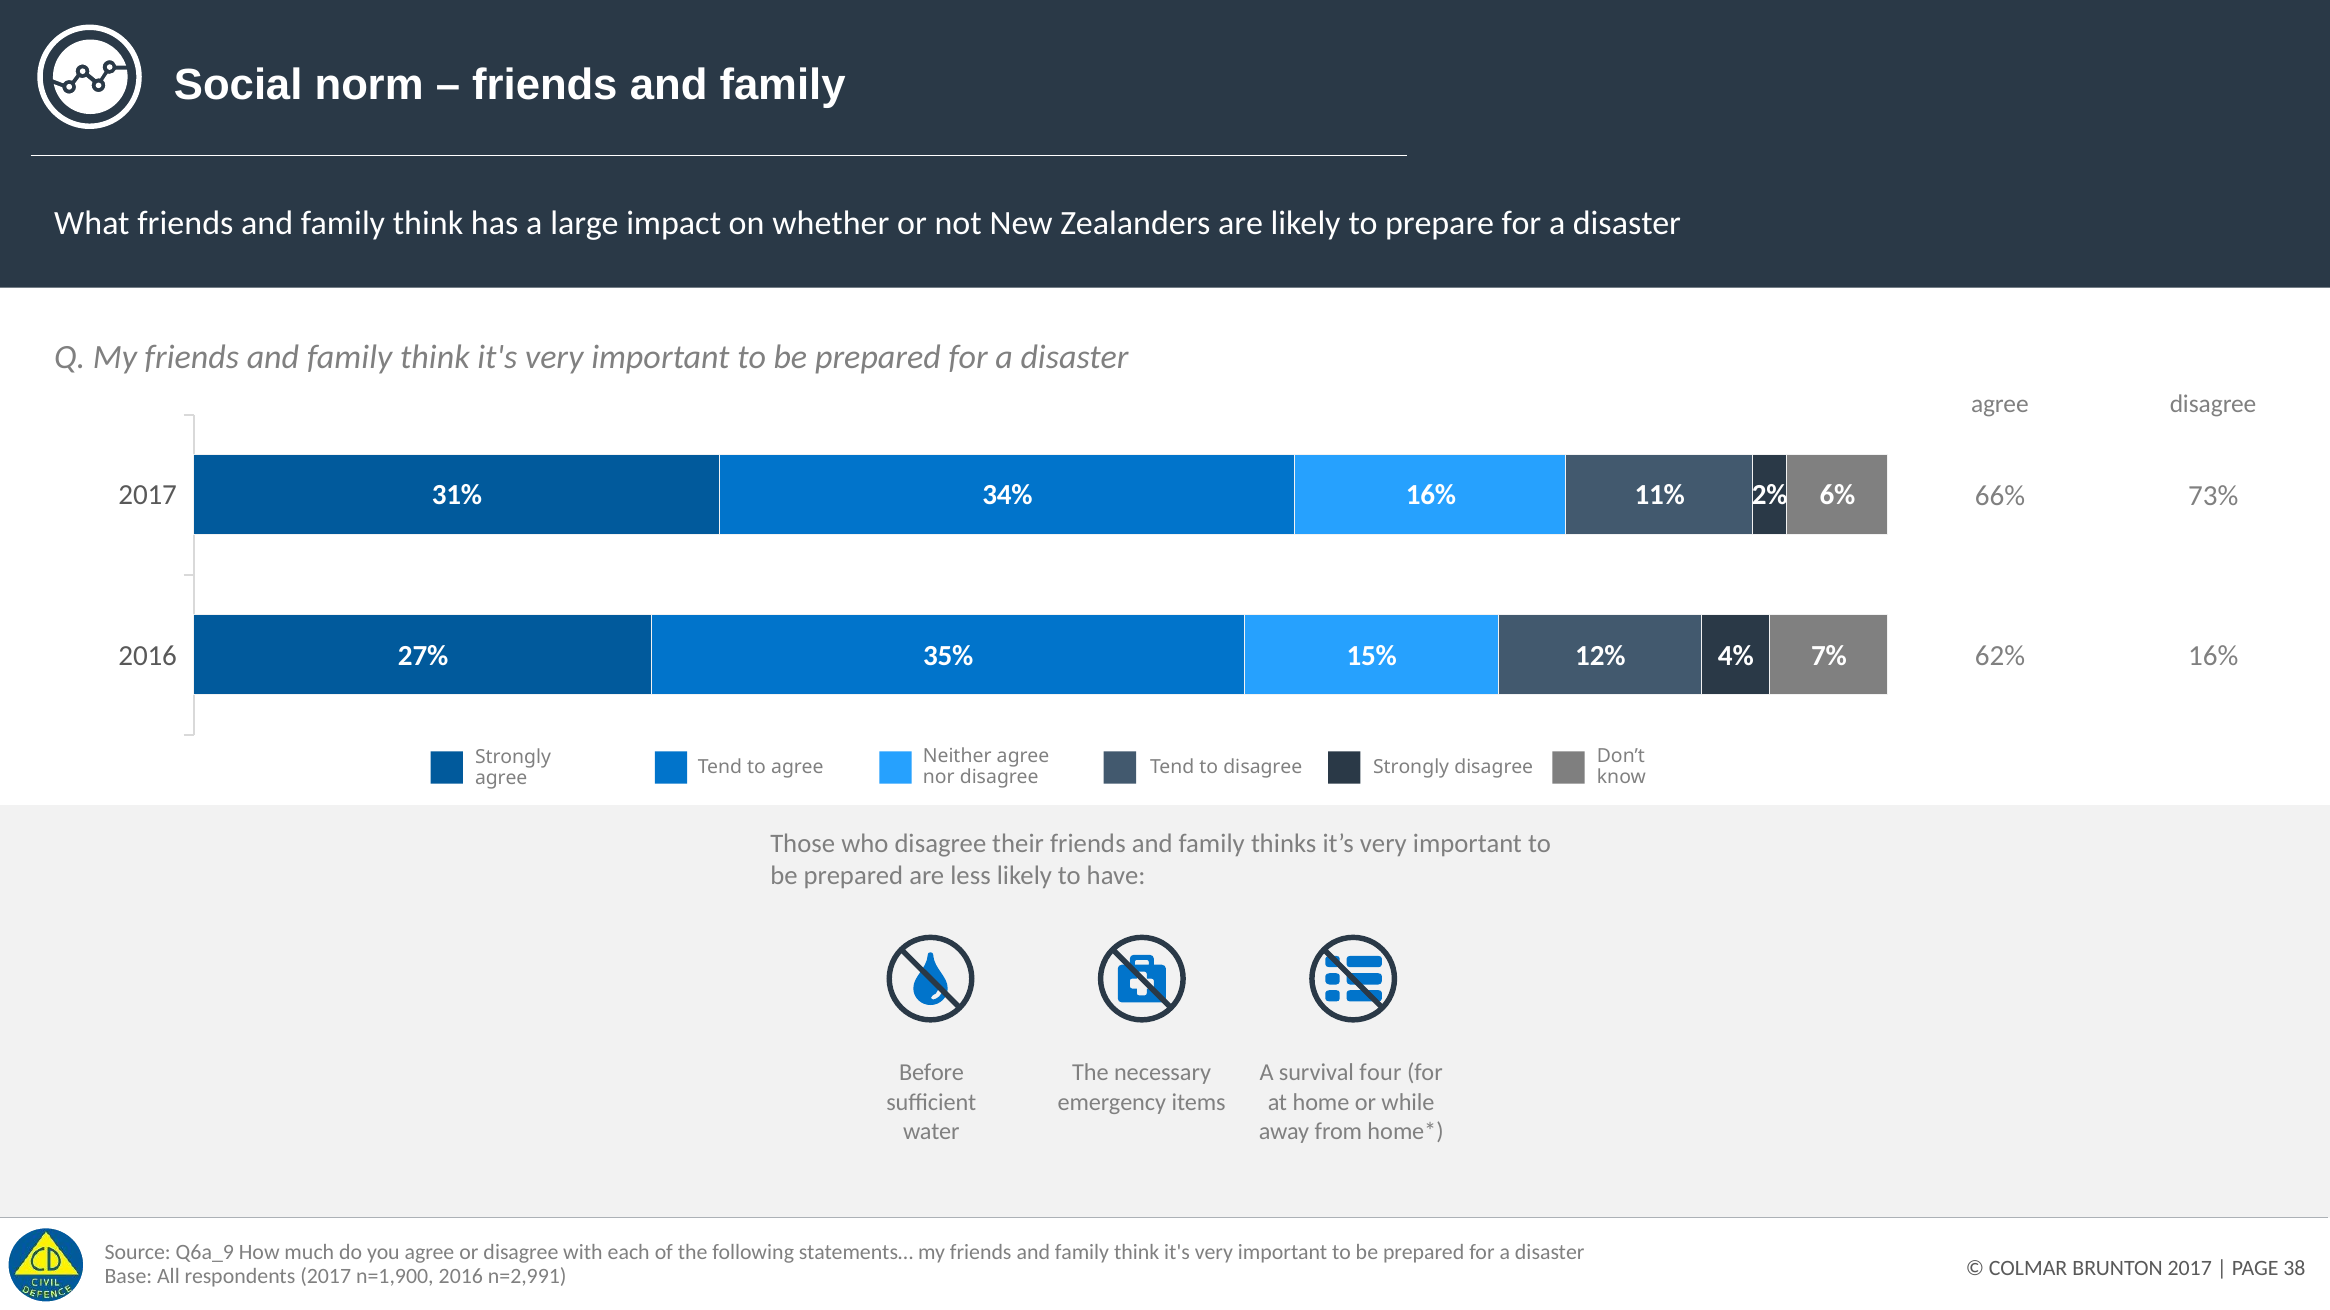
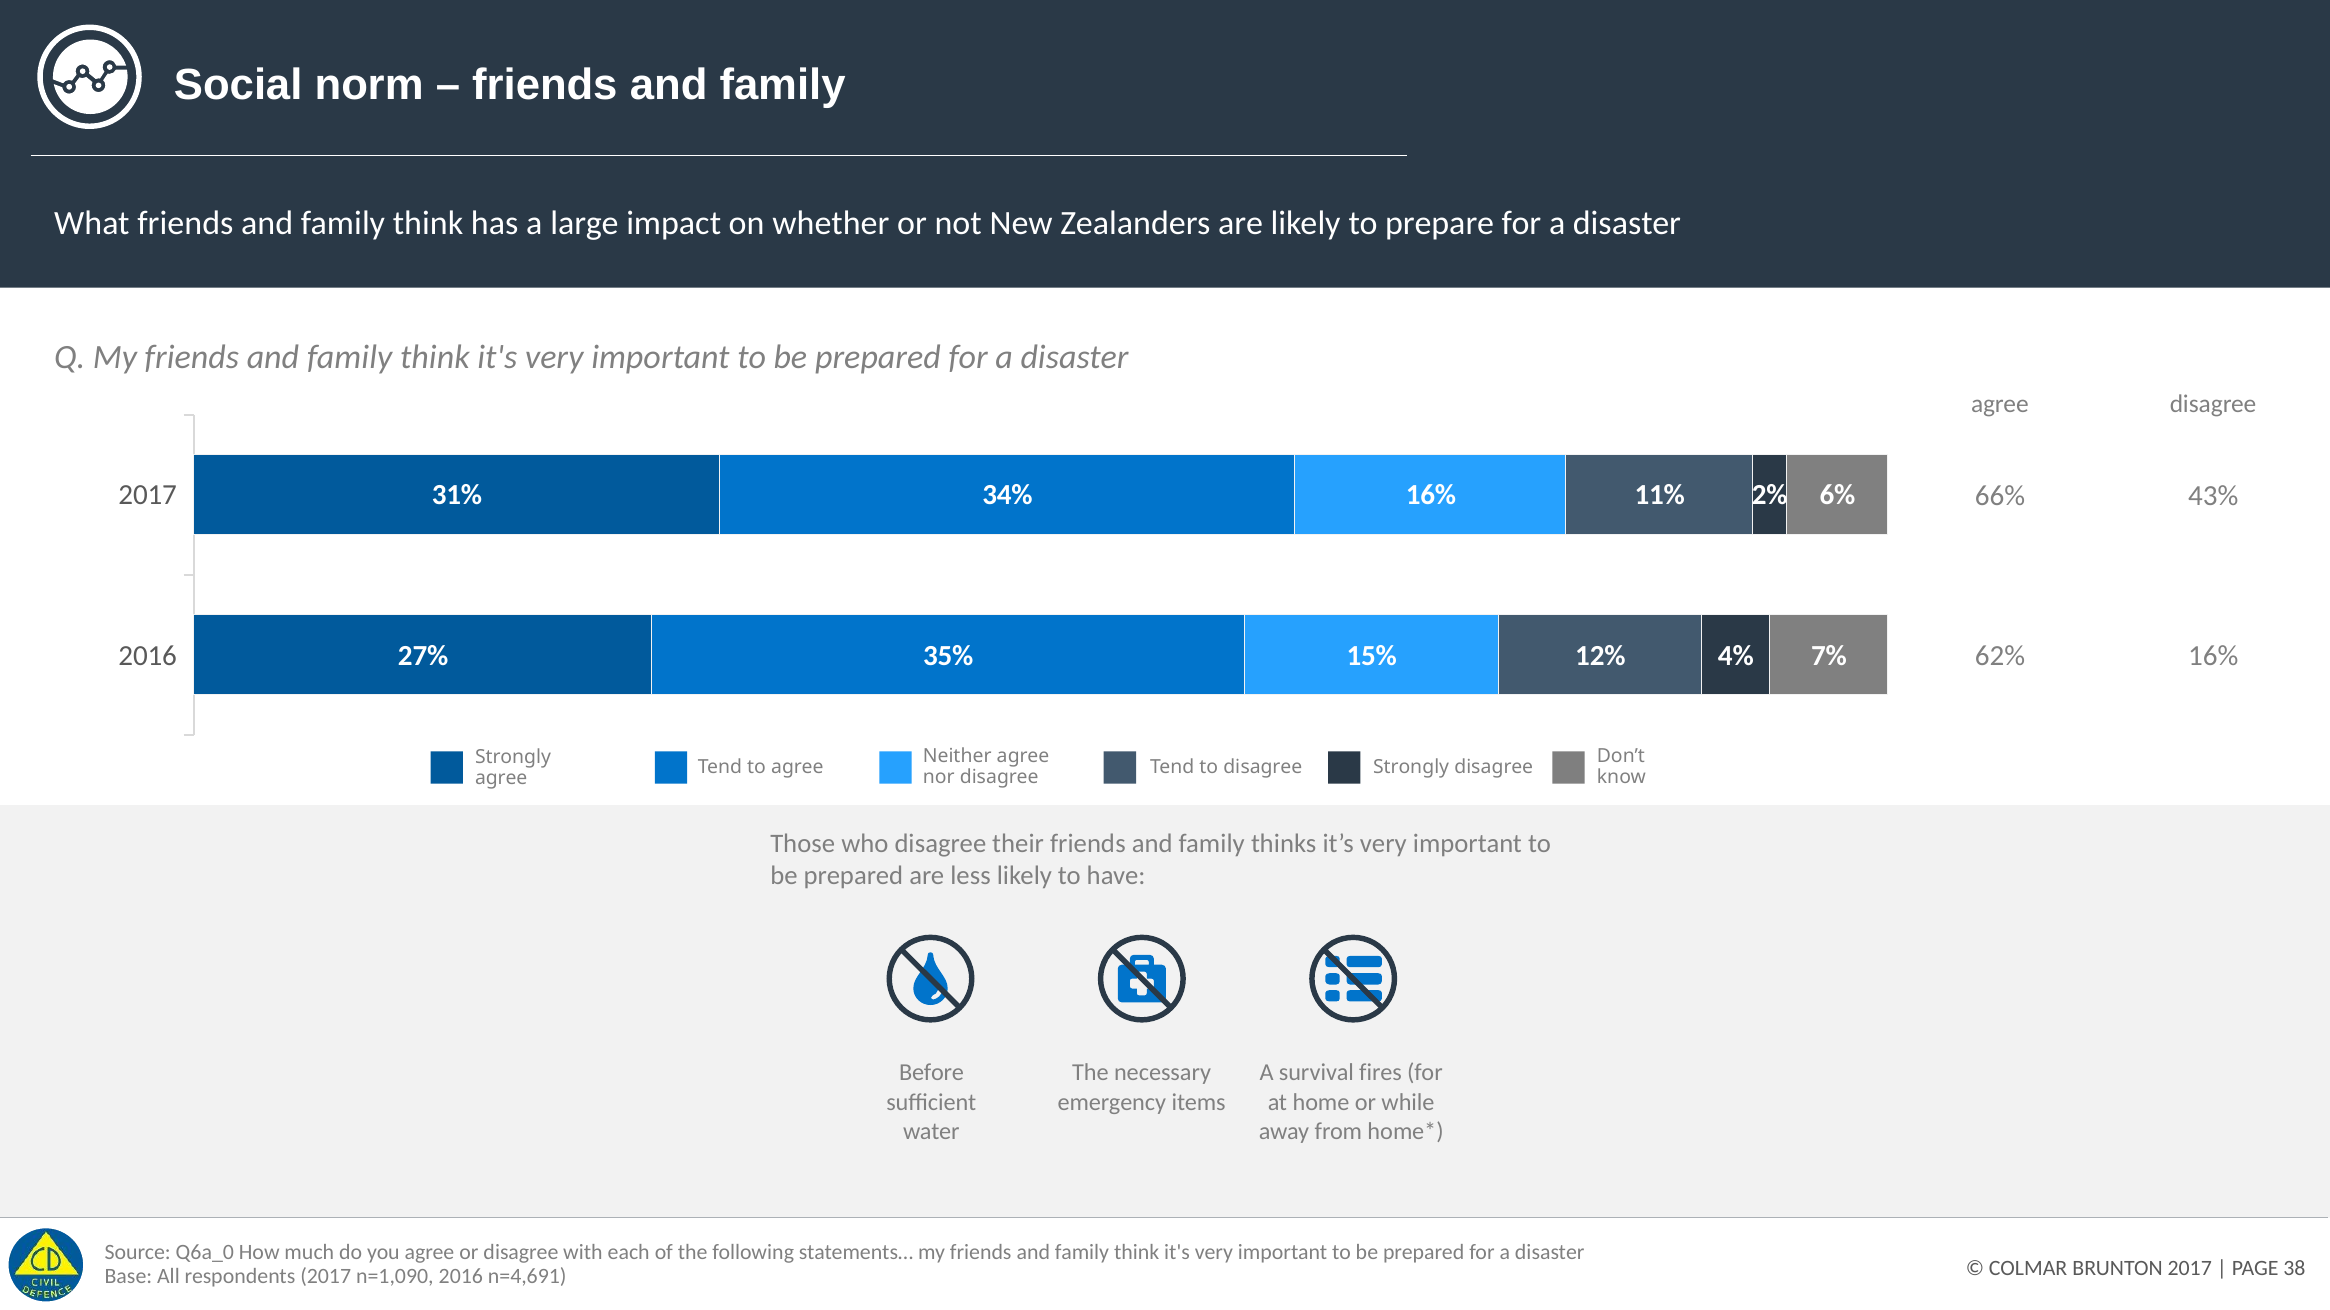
73%: 73% -> 43% (2213, 496)
four: four -> fires (1381, 1073)
Q6a_9: Q6a_9 -> Q6a_0 (205, 1253)
n=1,900: n=1,900 -> n=1,090 (395, 1277)
n=2,991: n=2,991 -> n=4,691 (527, 1277)
